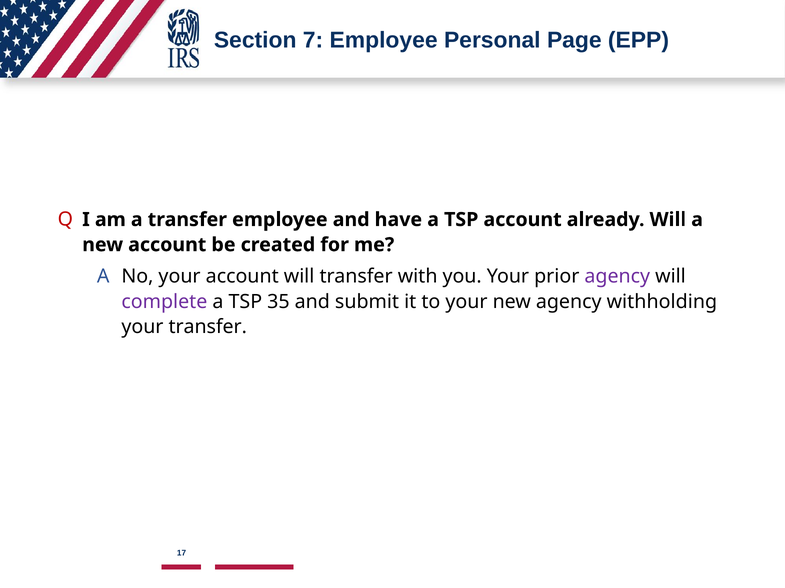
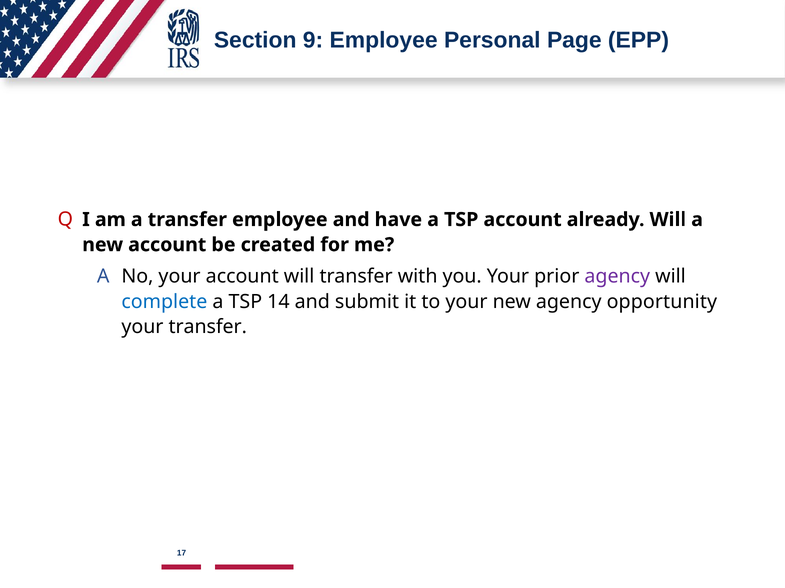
7: 7 -> 9 (313, 40)
complete colour: purple -> blue (164, 302)
35: 35 -> 14 (278, 302)
withholding: withholding -> opportunity (662, 302)
